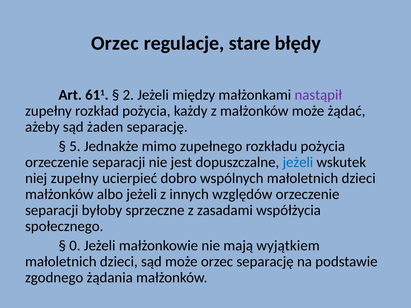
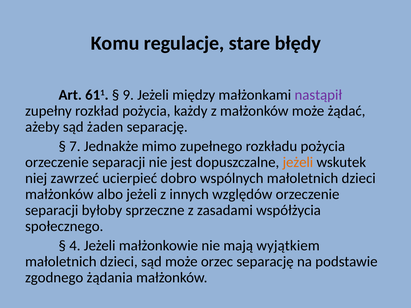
Orzec: Orzec -> Komu (115, 43)
2: 2 -> 9 (128, 95)
5: 5 -> 7 (75, 146)
jeżeli colour: blue -> orange (298, 162)
niej zupełny: zupełny -> zawrzeć (75, 178)
0: 0 -> 4 (75, 246)
